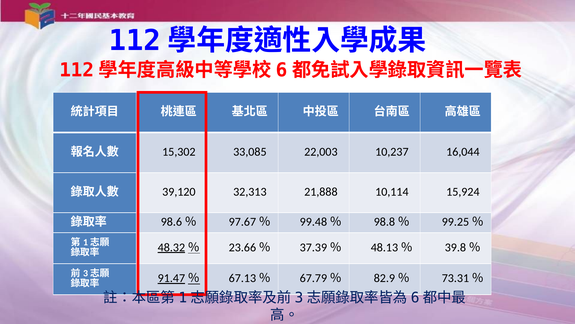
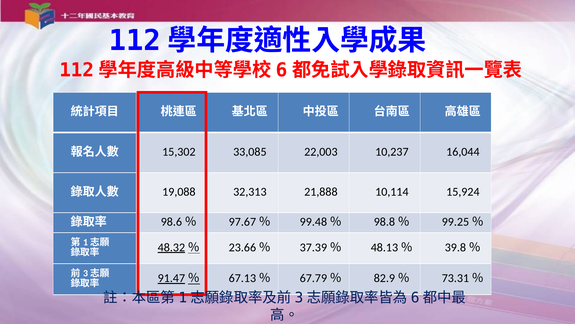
39,120: 39,120 -> 19,088 (179, 192)
